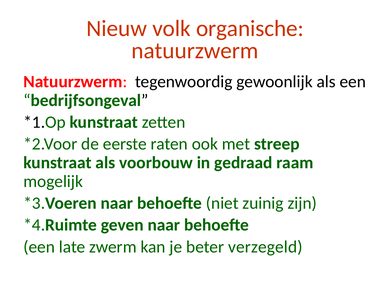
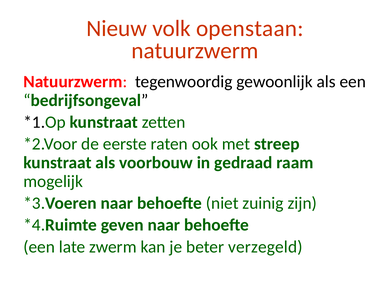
organische: organische -> openstaan (250, 28)
